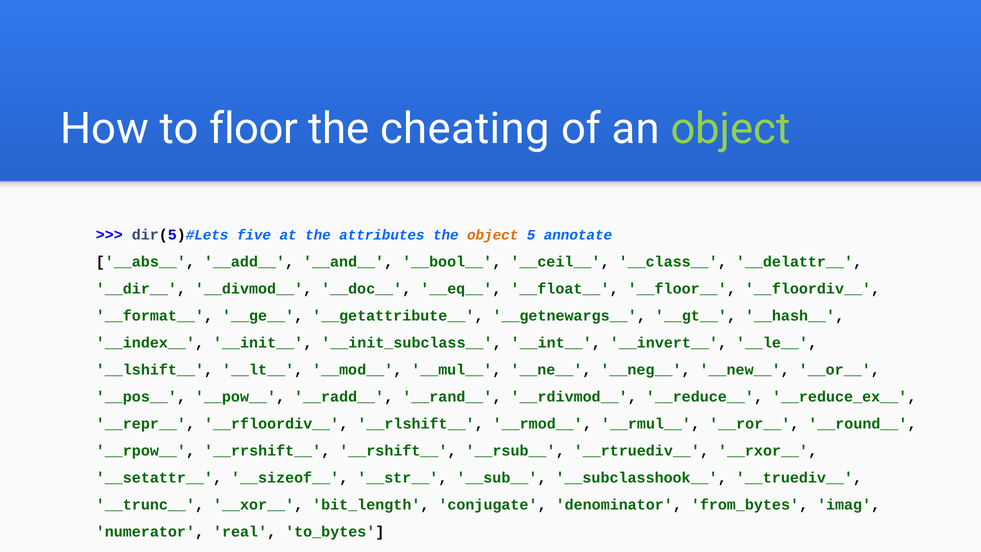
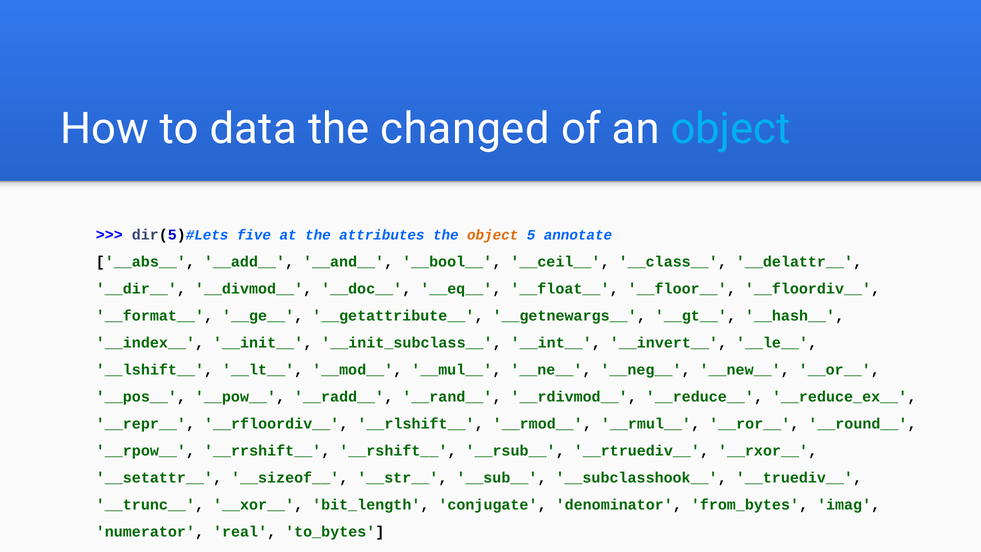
floor: floor -> data (253, 129)
cheating: cheating -> changed (465, 129)
object colour: light green -> light blue (731, 129)
